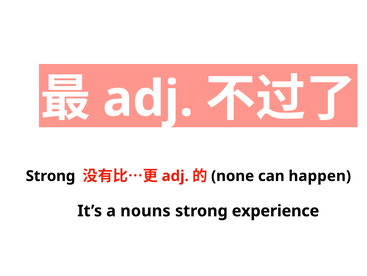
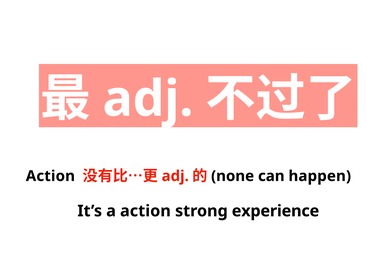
Strong: Strong -> Action (50, 176)
a nouns: nouns -> action (145, 210)
